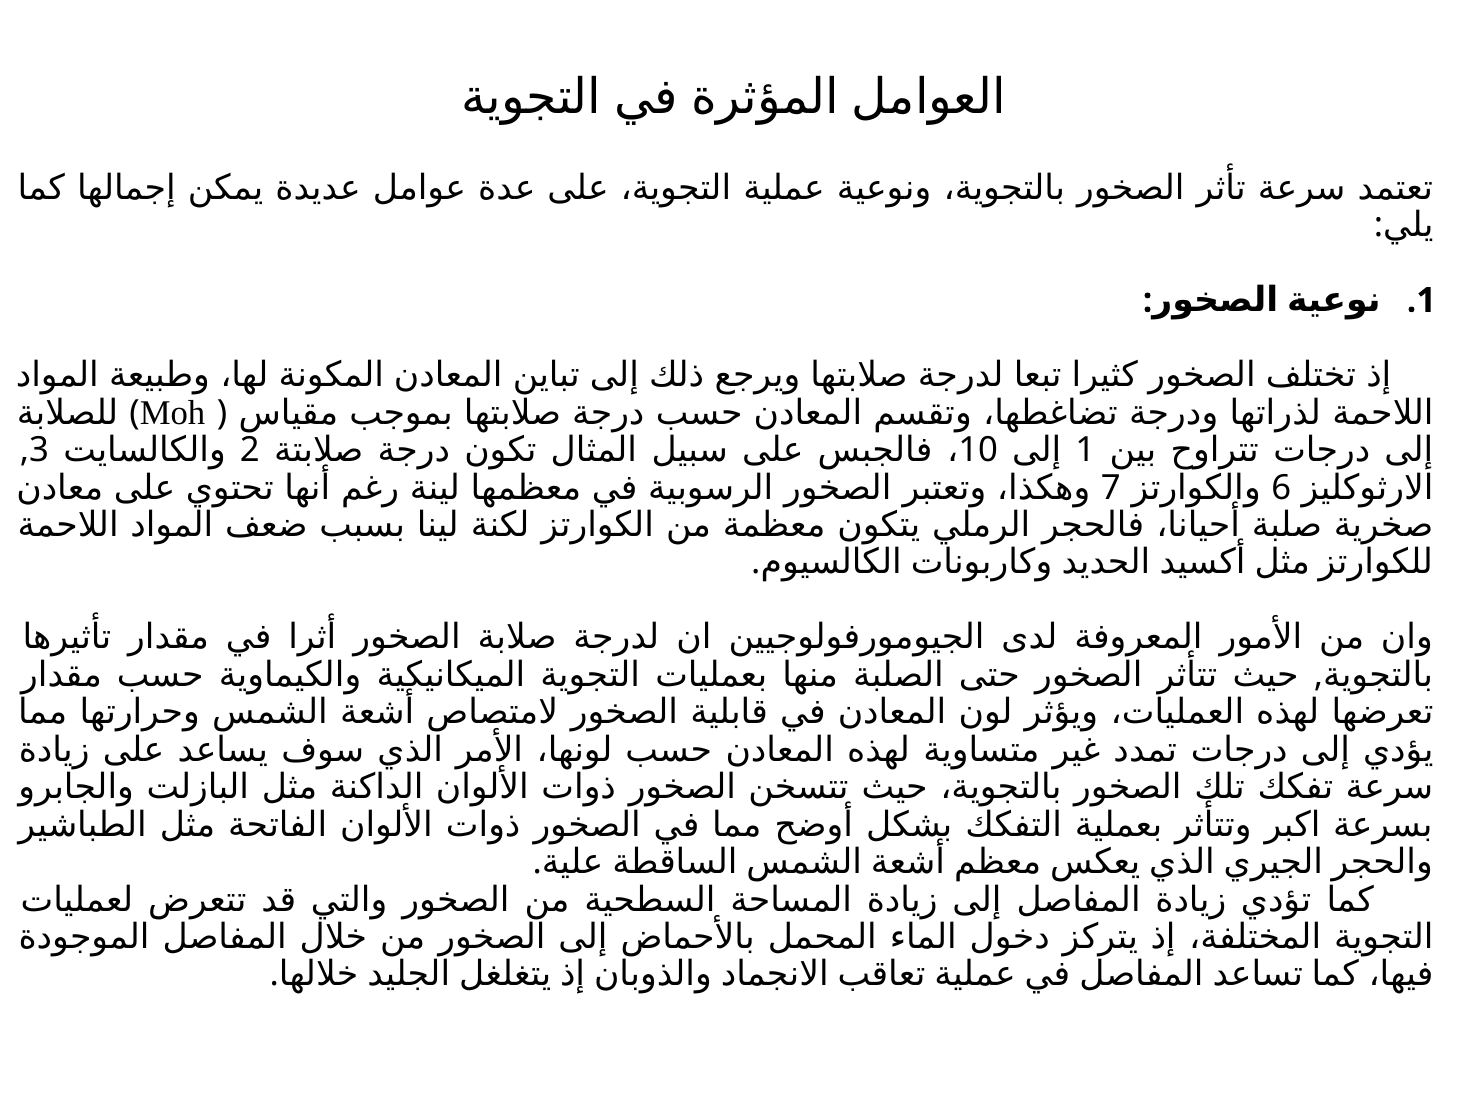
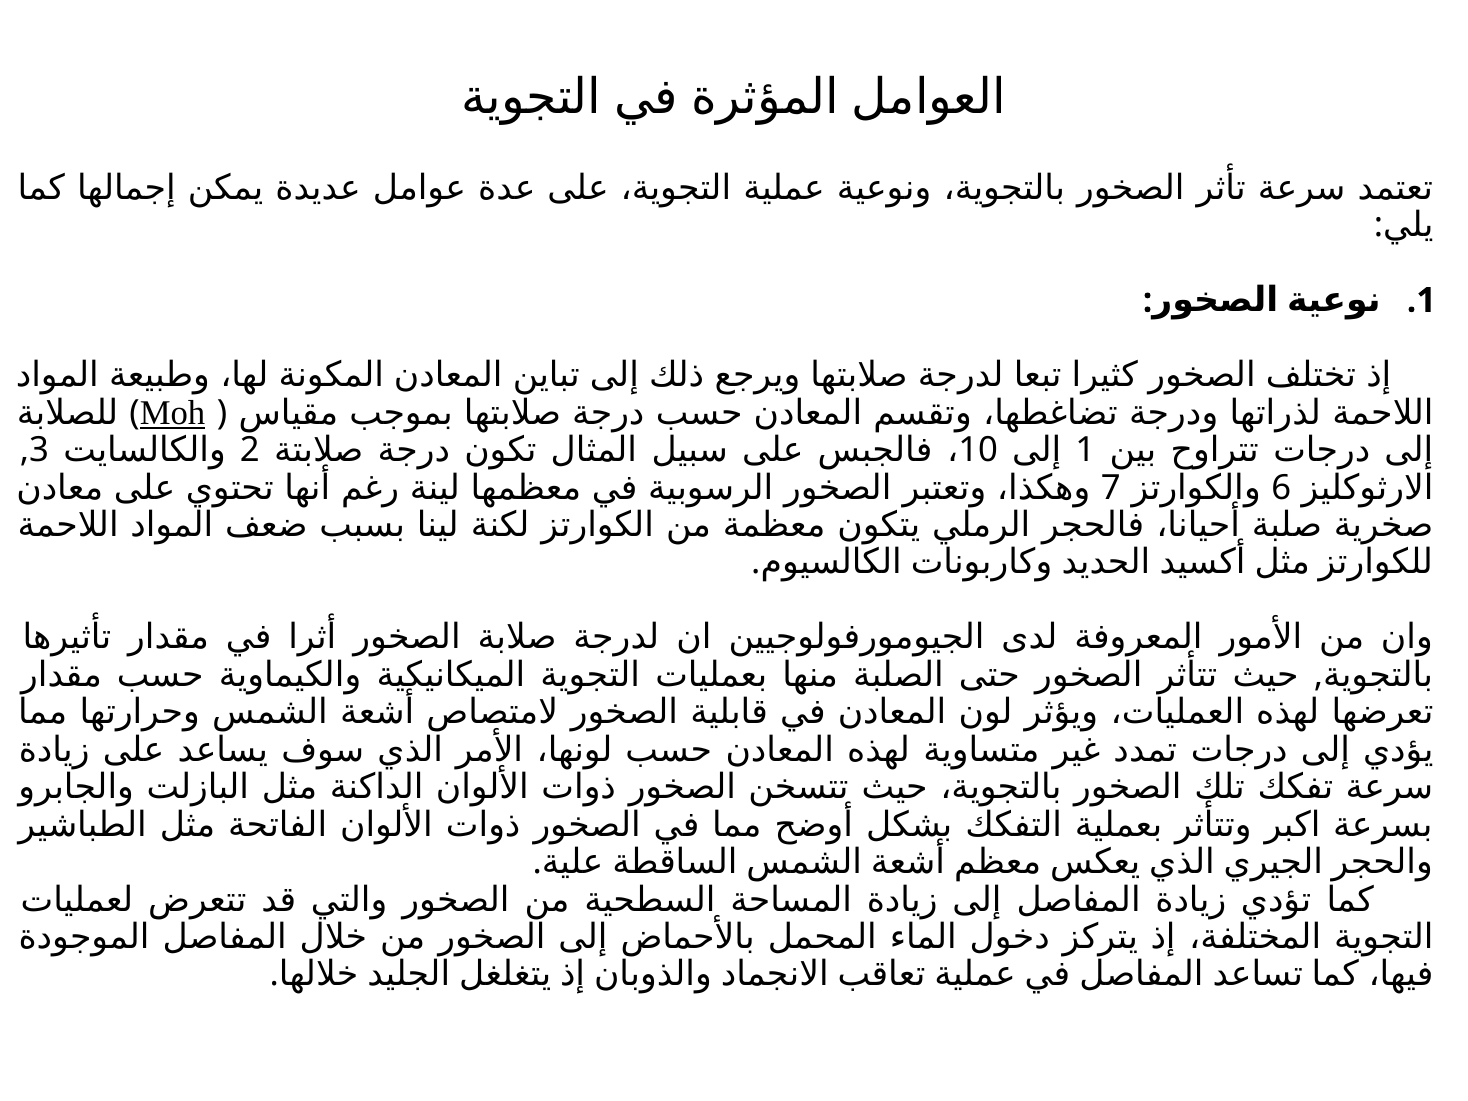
Moh underline: none -> present (173, 413)
